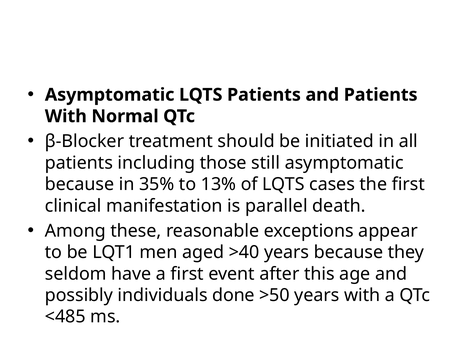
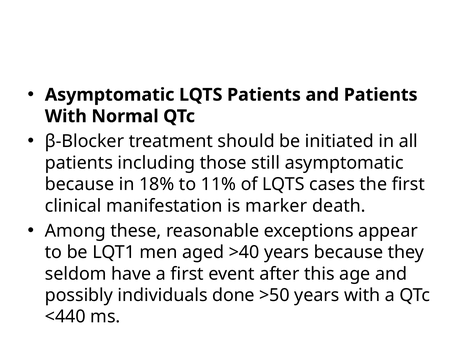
35%: 35% -> 18% (157, 184)
13%: 13% -> 11% (218, 184)
parallel: parallel -> marker (276, 206)
<485: <485 -> <440 (65, 317)
